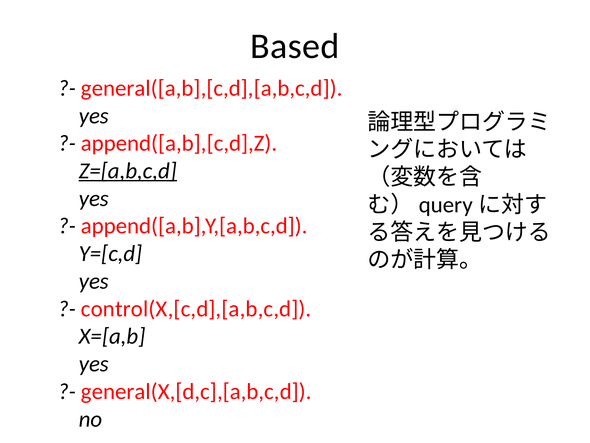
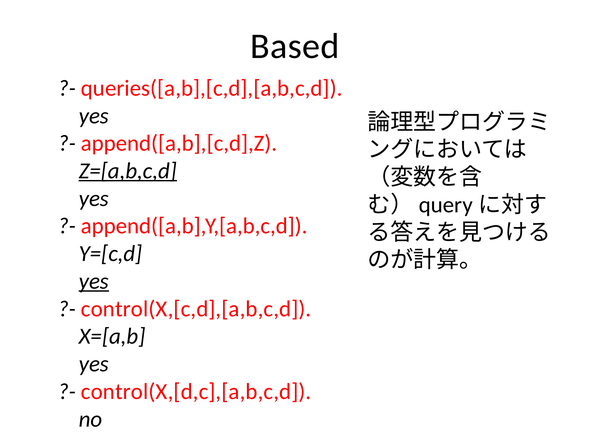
general([a,b],[c,d],[a,b,c,d: general([a,b],[c,d],[a,b,c,d -> queries([a,b],[c,d],[a,b,c,d (212, 88)
yes underline: none -> present (94, 281)
general(X,[d,c],[a,b,c,d: general(X,[d,c],[a,b,c,d -> control(X,[d,c],[a,b,c,d (196, 391)
